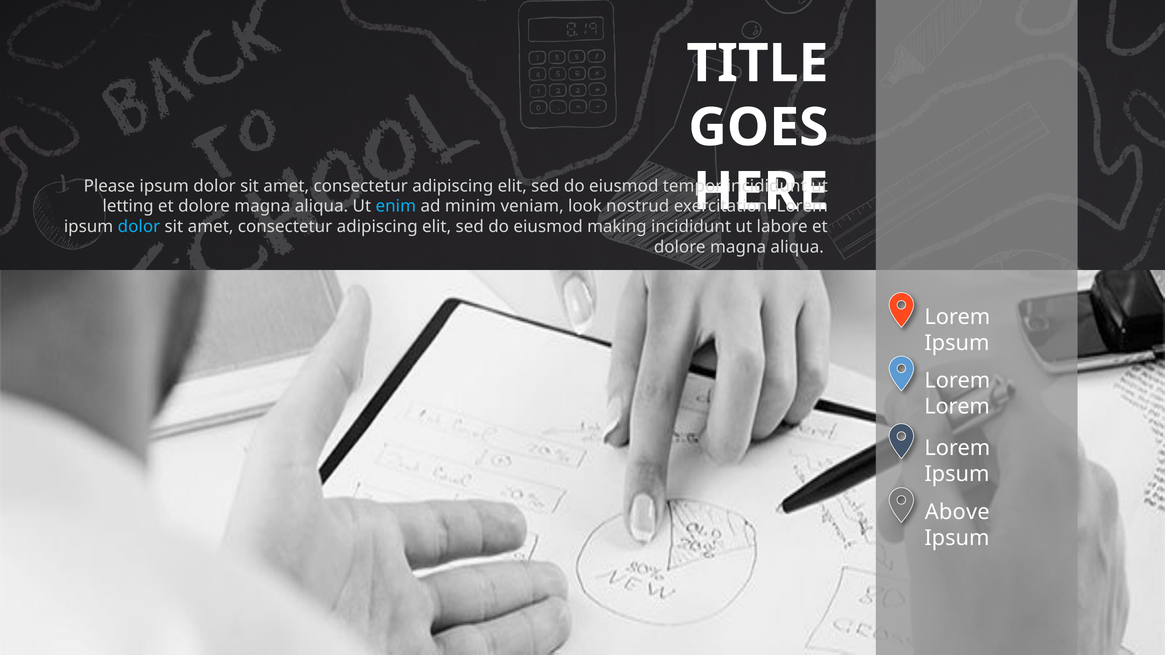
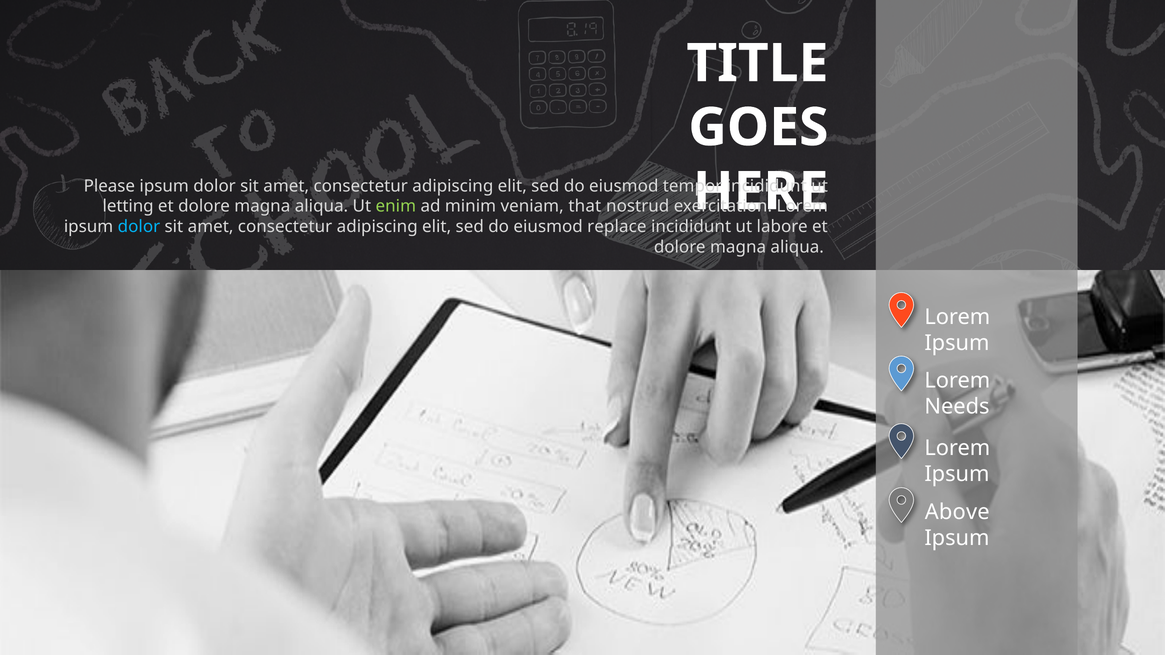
enim colour: light blue -> light green (396, 206)
look: look -> that (585, 206)
making: making -> replace (617, 227)
Lorem: Lorem -> Needs (957, 407)
